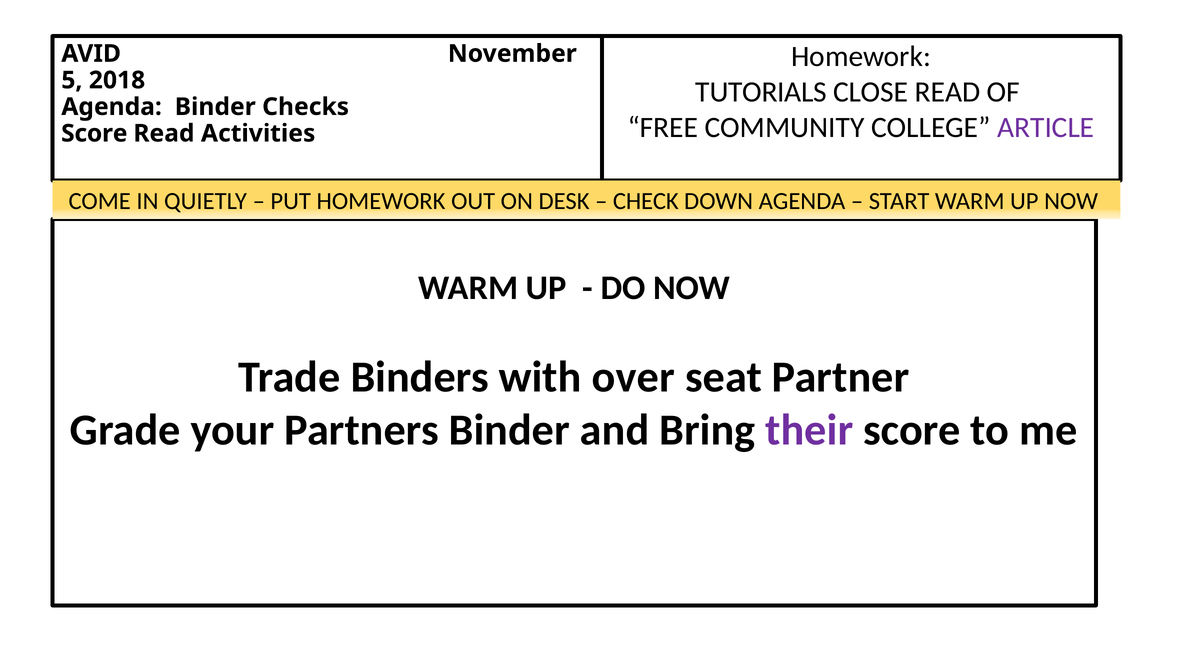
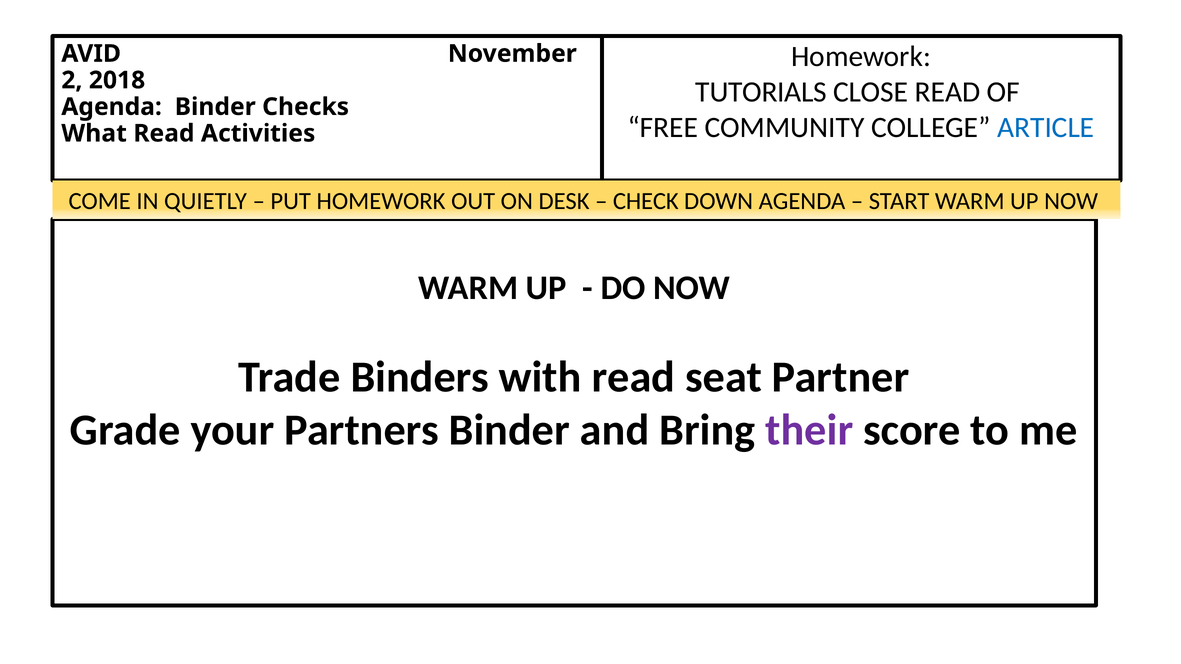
5: 5 -> 2 (72, 80)
ARTICLE colour: purple -> blue (1046, 128)
Score: Score -> What (94, 133)
with over: over -> read (633, 377)
